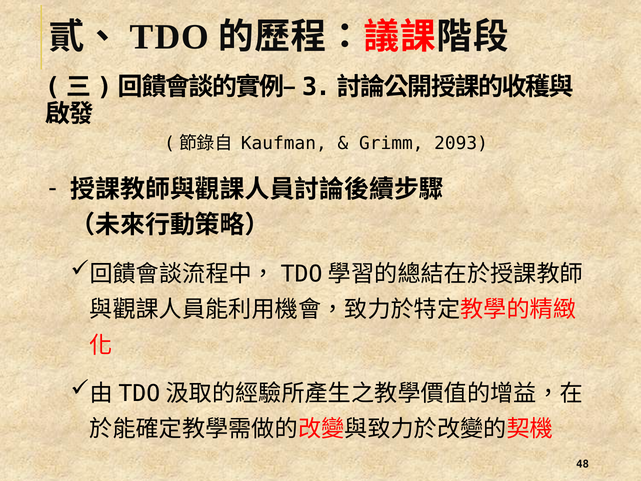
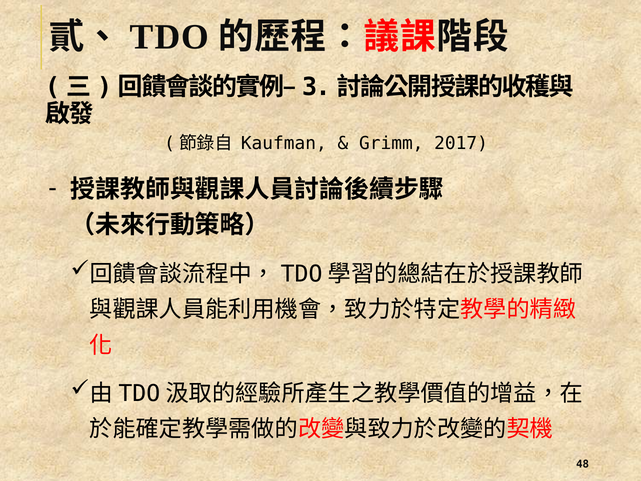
2093: 2093 -> 2017 (461, 143)
